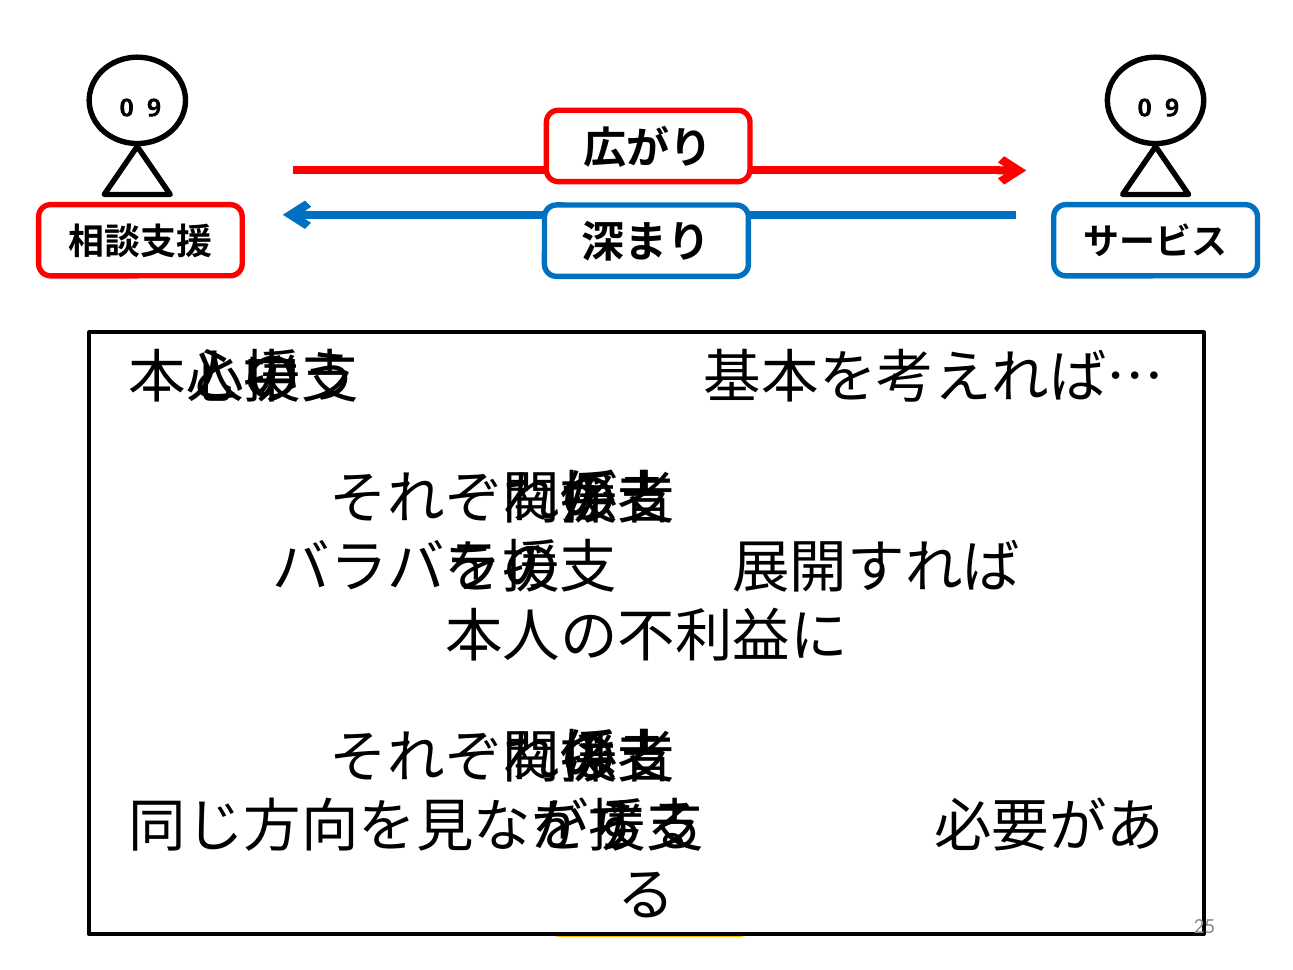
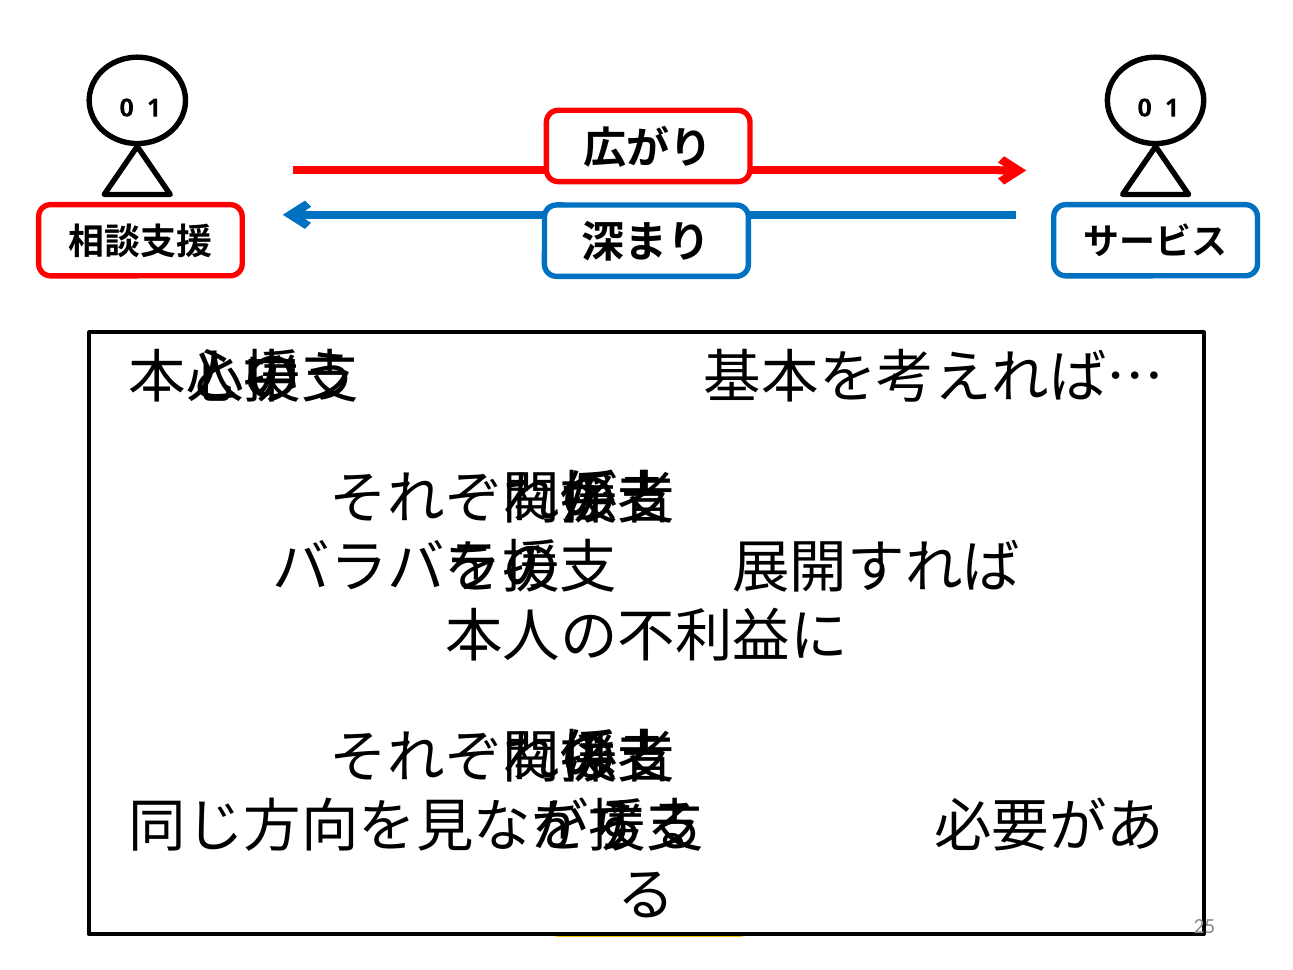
9: 9 -> 1 (154, 108)
9: 9 -> 1 (1172, 108)
